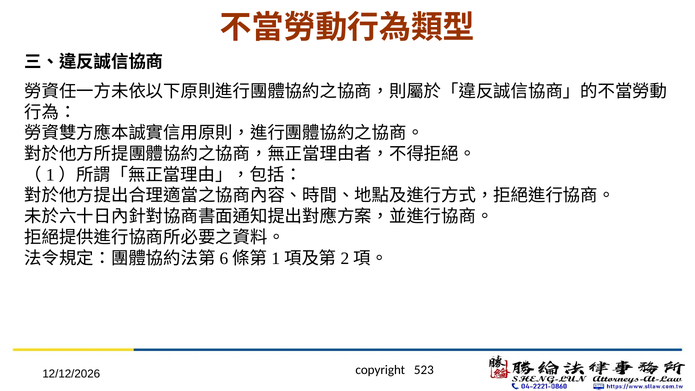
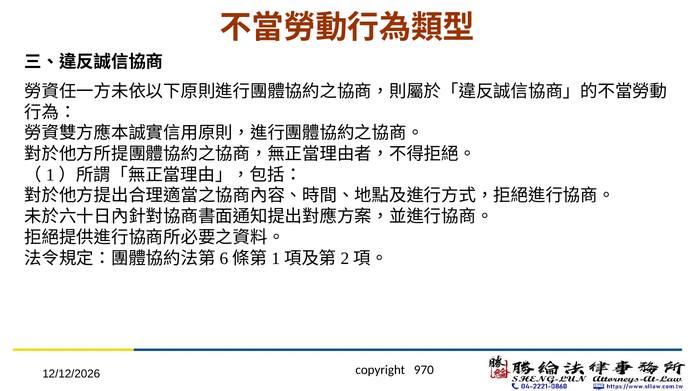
523: 523 -> 970 (424, 370)
